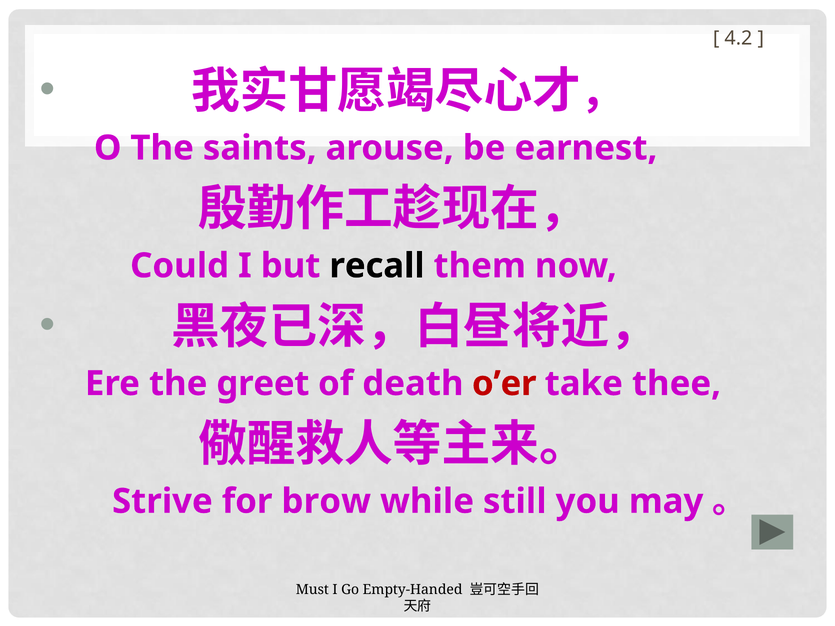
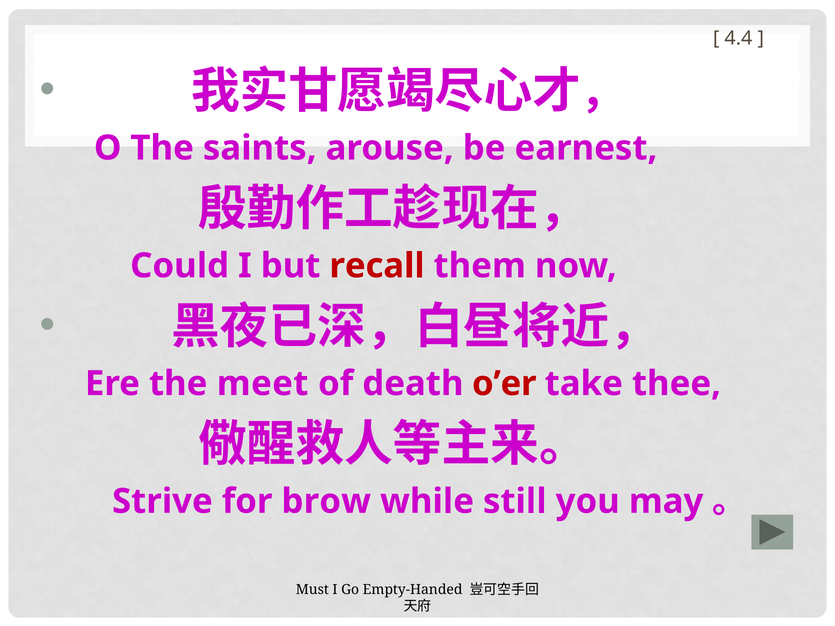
4.2: 4.2 -> 4.4 (738, 38)
recall colour: black -> red (377, 266)
greet: greet -> meet (263, 384)
